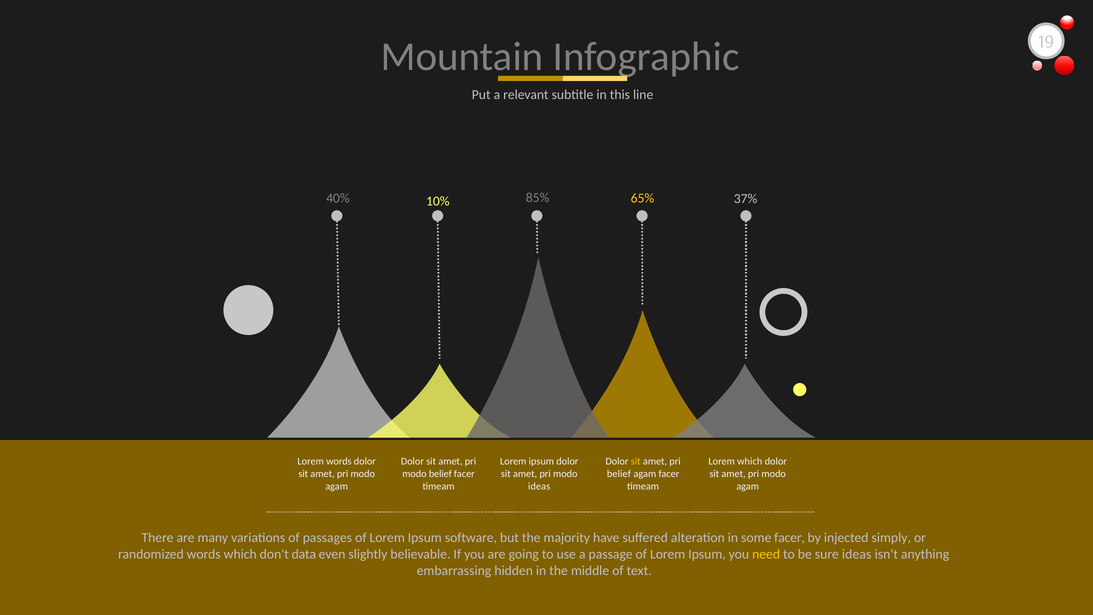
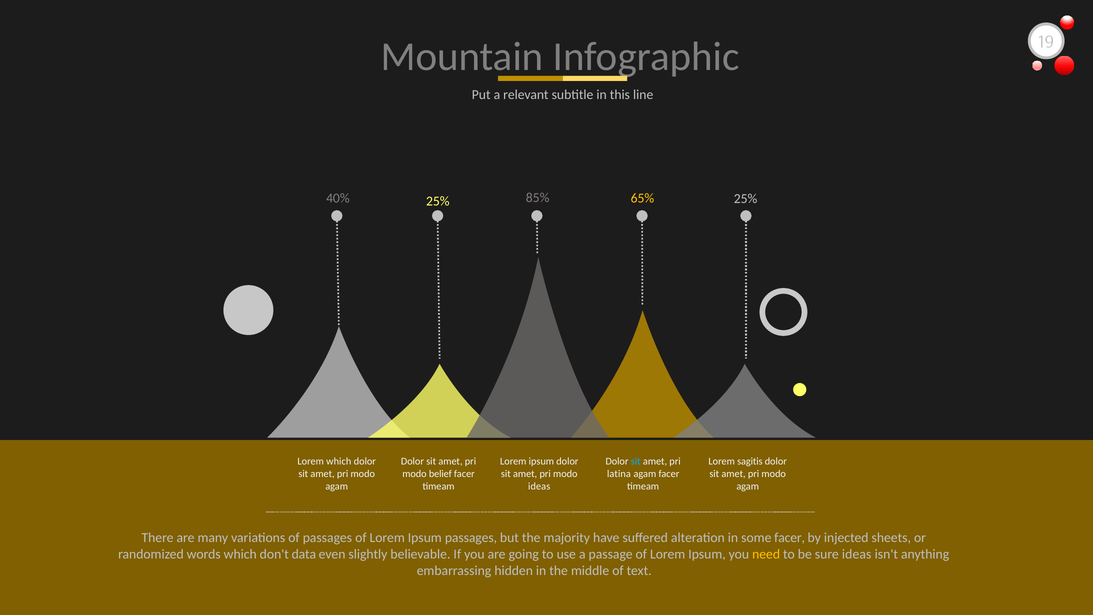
85% 37%: 37% -> 25% (746, 199)
40% 10%: 10% -> 25% (438, 201)
Lorem words: words -> which (339, 461)
sit colour: yellow -> light blue (636, 461)
Lorem which: which -> sagitis (750, 461)
belief: belief -> latina (619, 474)
Ipsum software: software -> passages (471, 538)
simply: simply -> sheets (891, 538)
